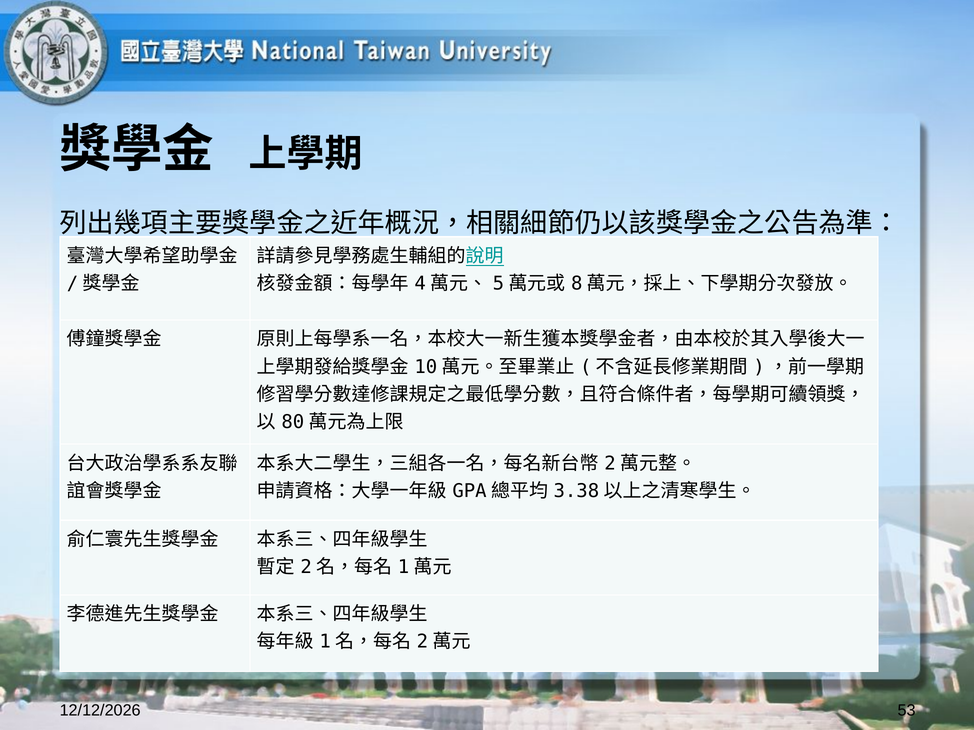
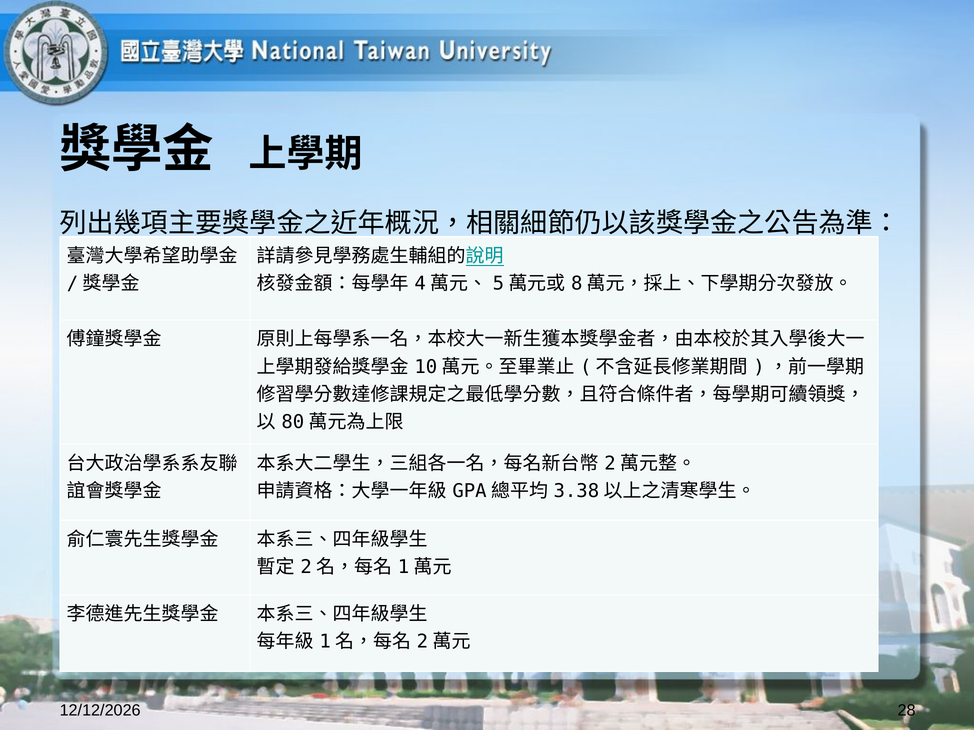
53: 53 -> 28 (907, 711)
